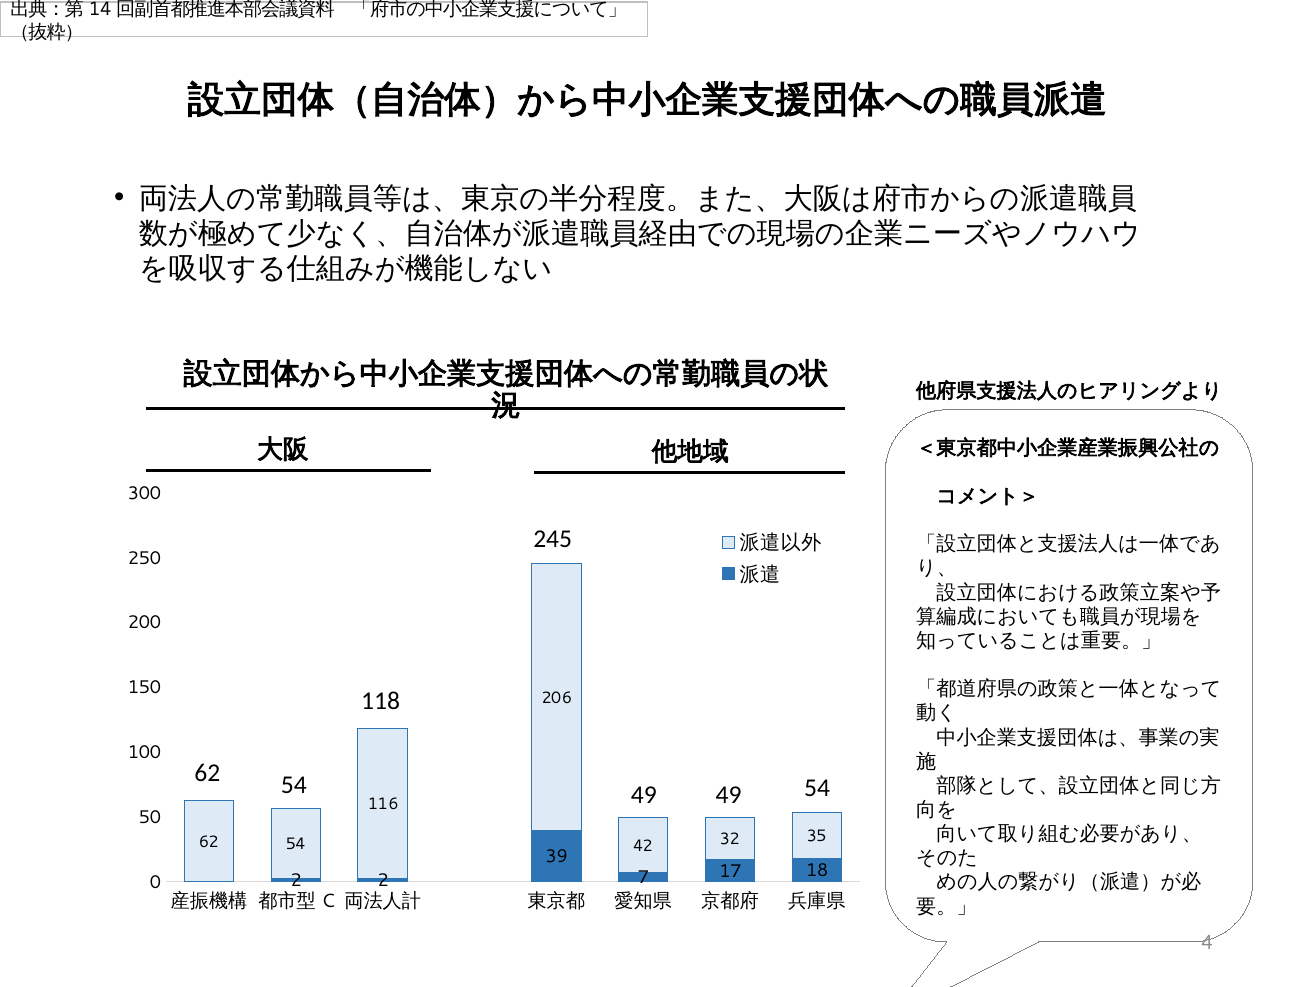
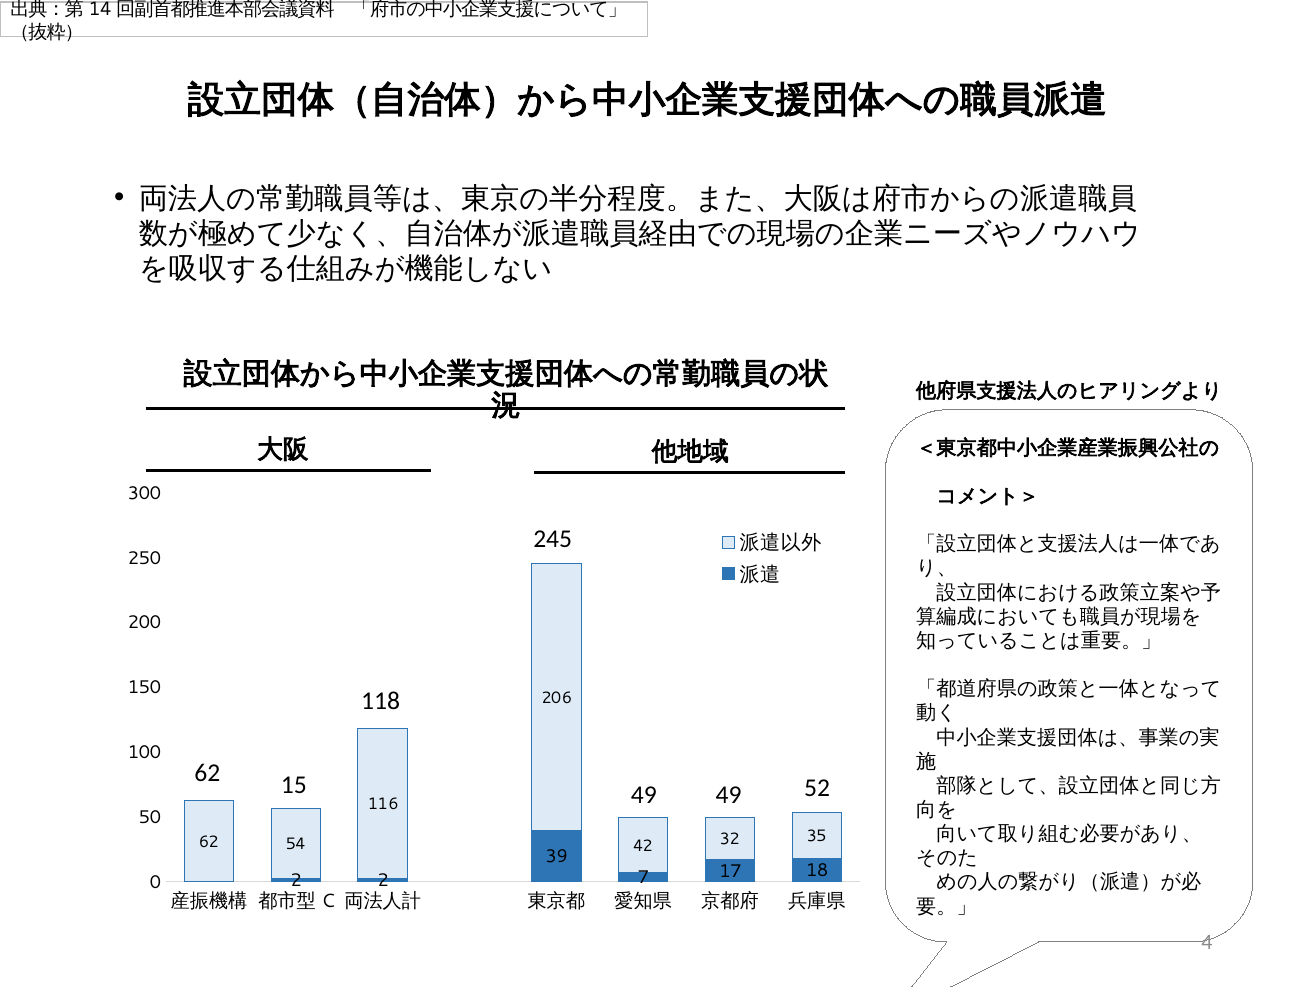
54: 54 -> 15 (294, 786)
49 54: 54 -> 52 (817, 788)
